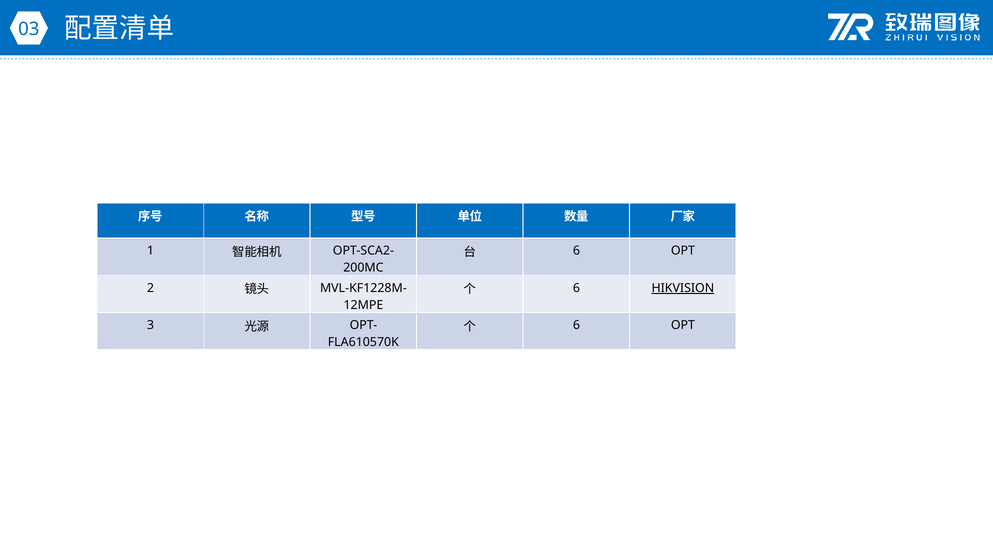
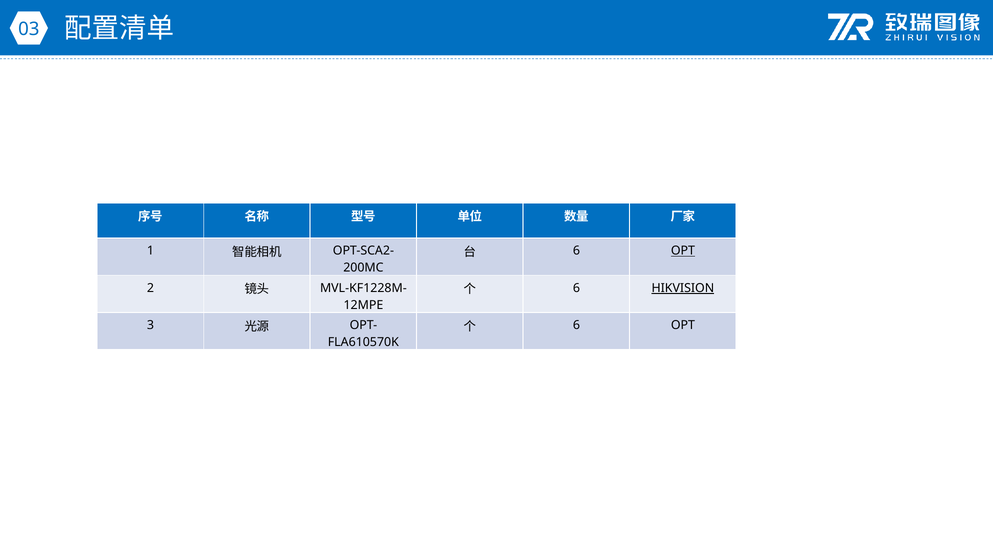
OPT underline: none -> present (683, 251)
